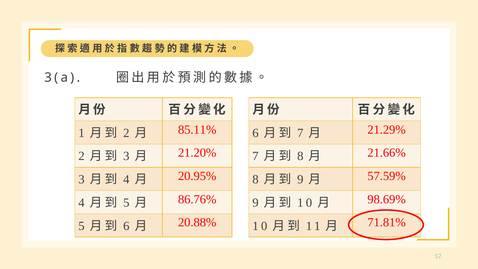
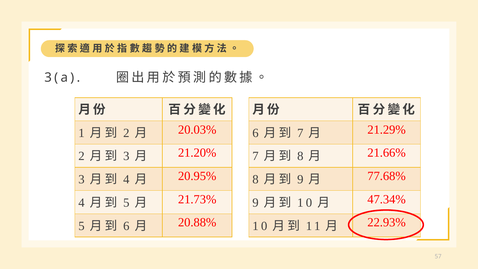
85.11%: 85.11% -> 20.03% (197, 130)
57.59%: 57.59% -> 77.68% (387, 176)
86.76%: 86.76% -> 21.73% (197, 199)
98.69%: 98.69% -> 47.34% (387, 199)
71.81%: 71.81% -> 22.93% (387, 222)
